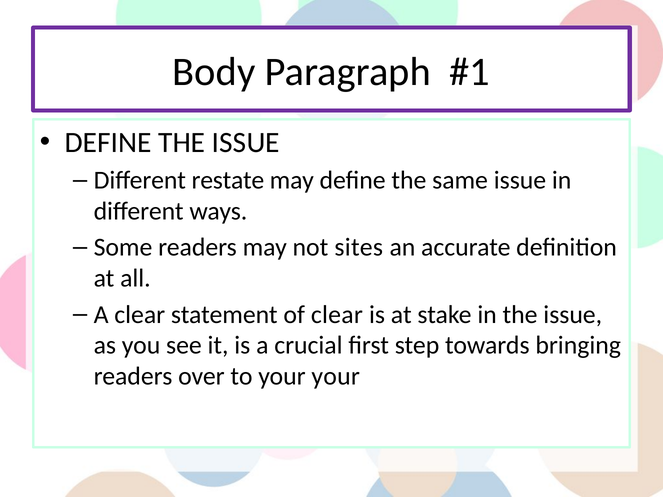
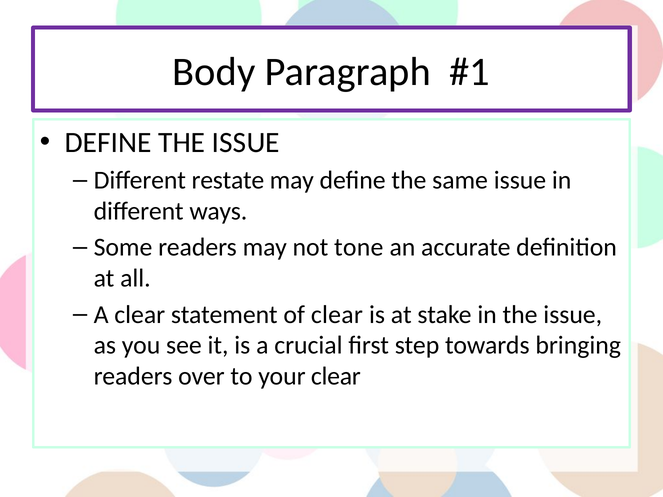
sites: sites -> tone (359, 248)
your your: your -> clear (336, 377)
